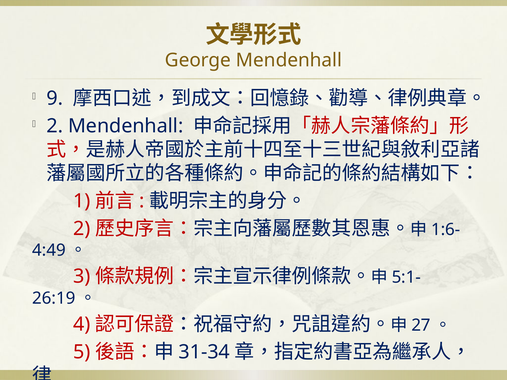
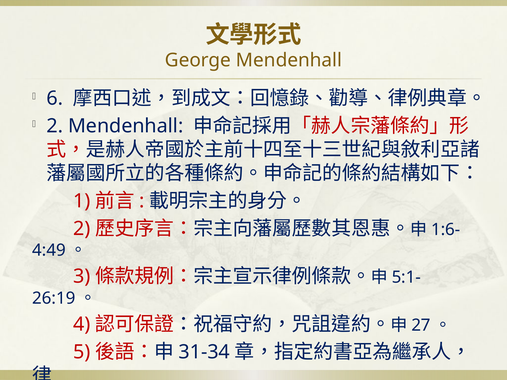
9: 9 -> 6 (55, 99)
